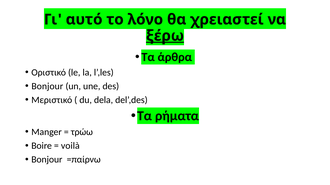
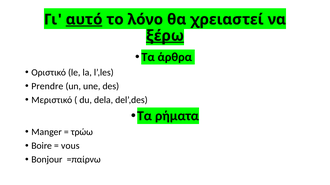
αυτό underline: none -> present (84, 20)
Bonjour: Bonjour -> Prendre (47, 86)
voilà: voilà -> vous (70, 146)
